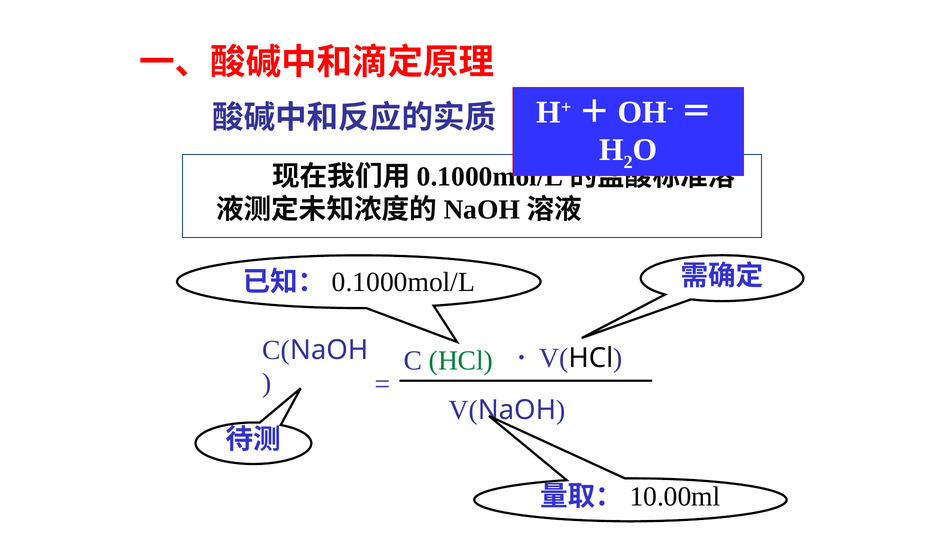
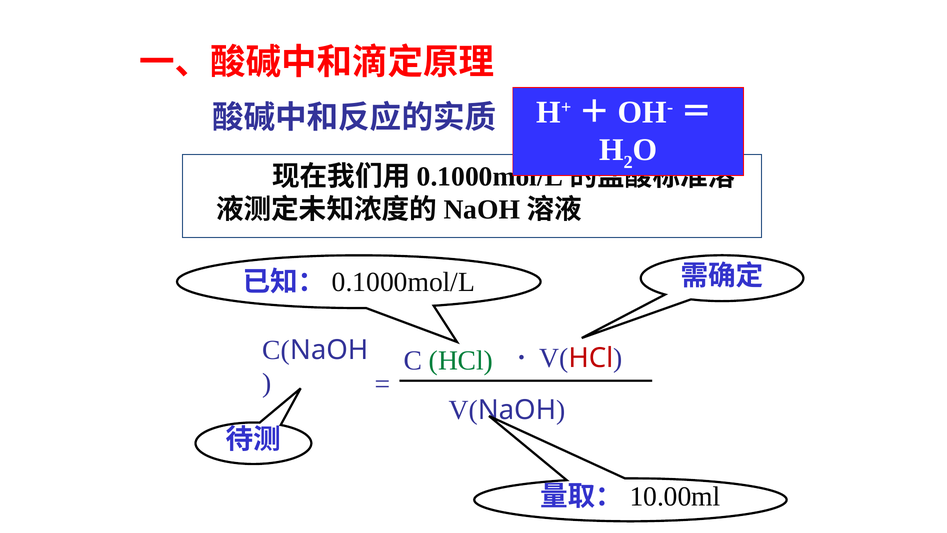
HCl colour: black -> red (591, 358)
